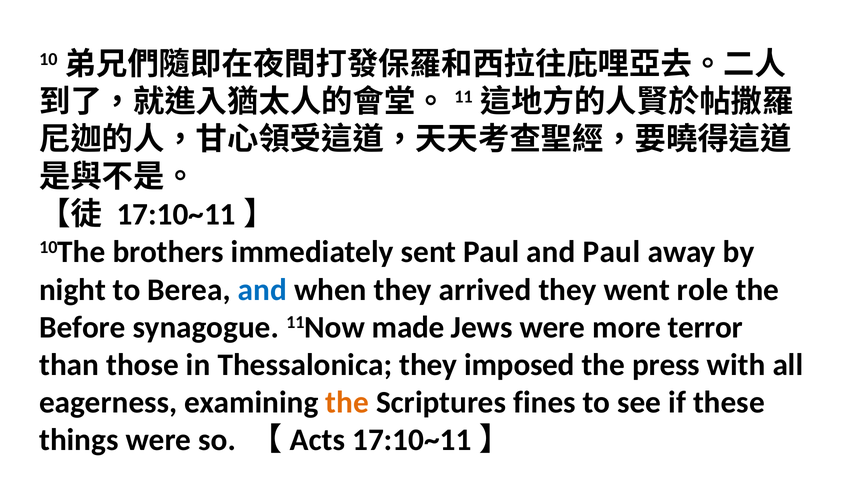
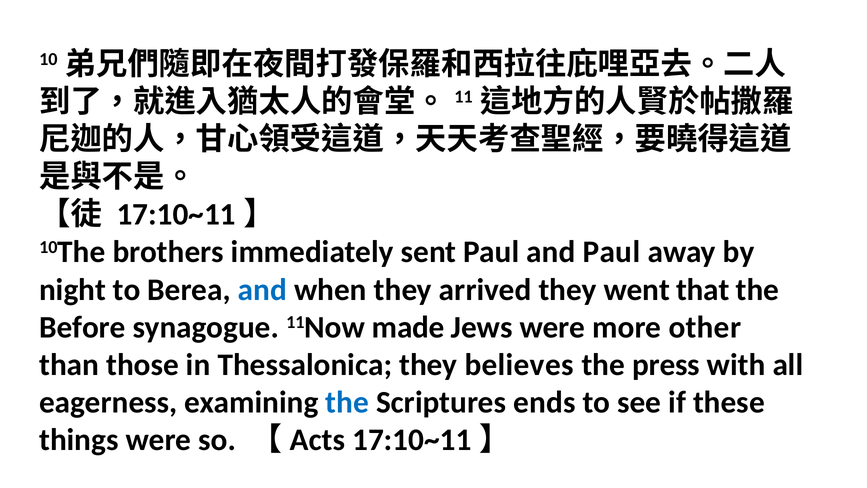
role: role -> that (703, 290)
terror: terror -> other (705, 327)
imposed: imposed -> believes (519, 365)
the colour: orange -> blue (347, 402)
fines: fines -> ends (544, 402)
